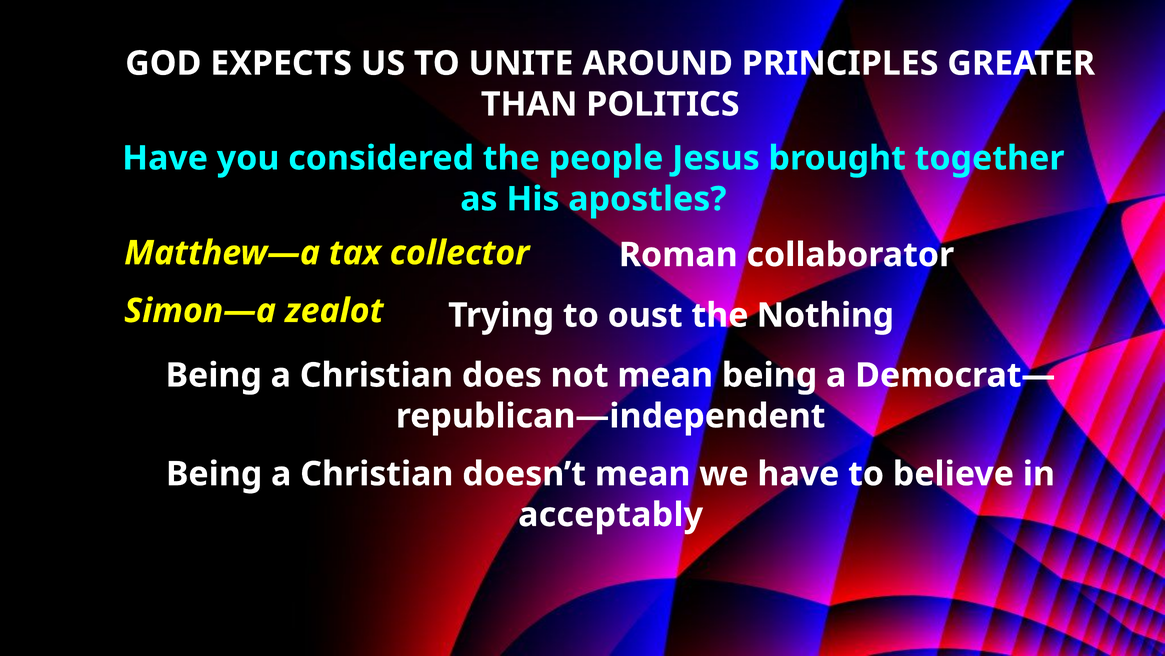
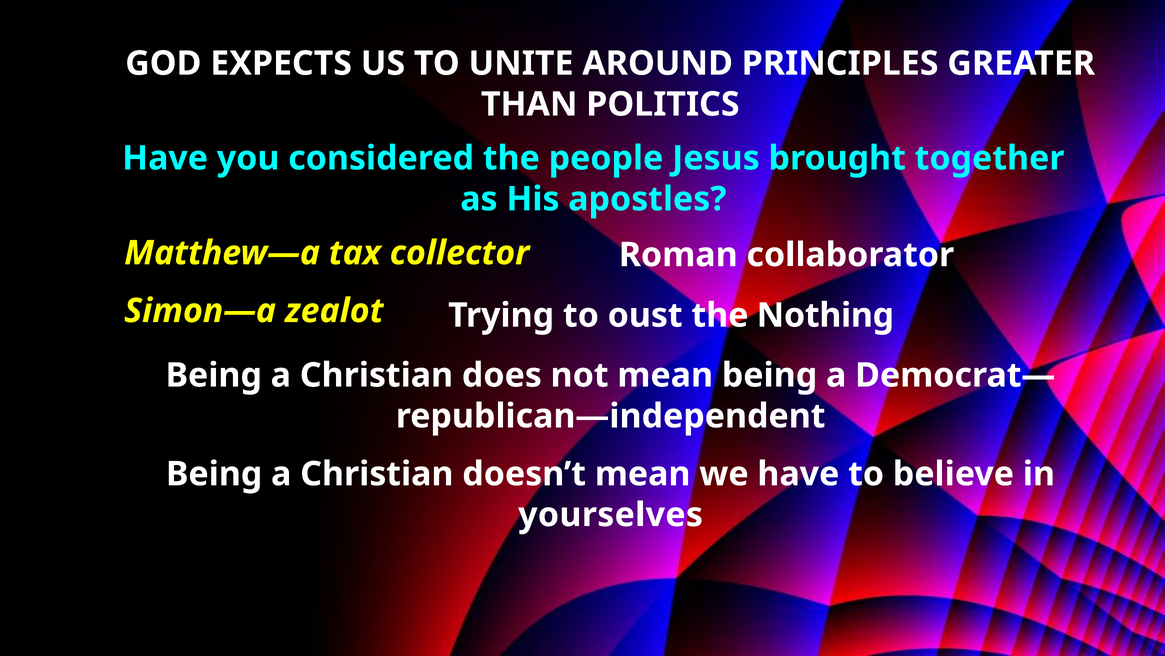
acceptably: acceptably -> yourselves (611, 514)
